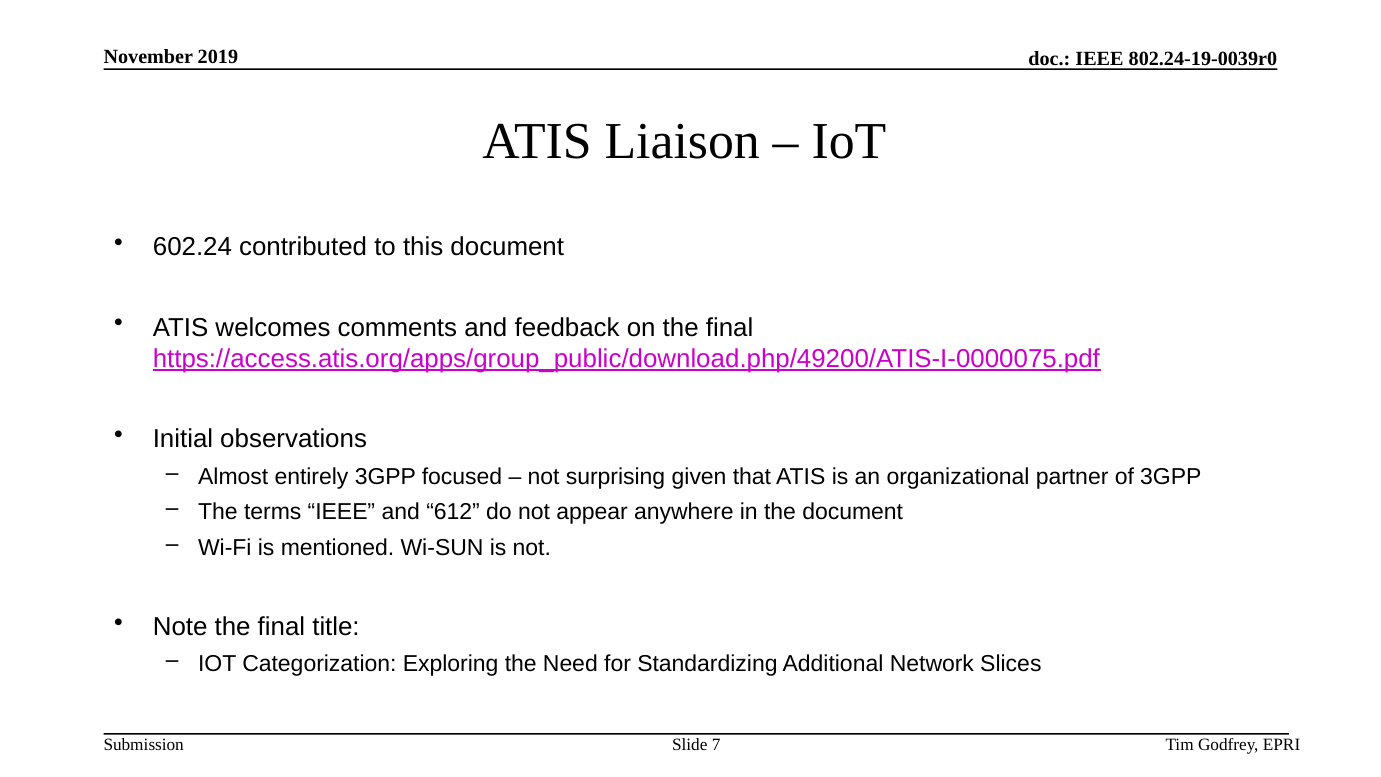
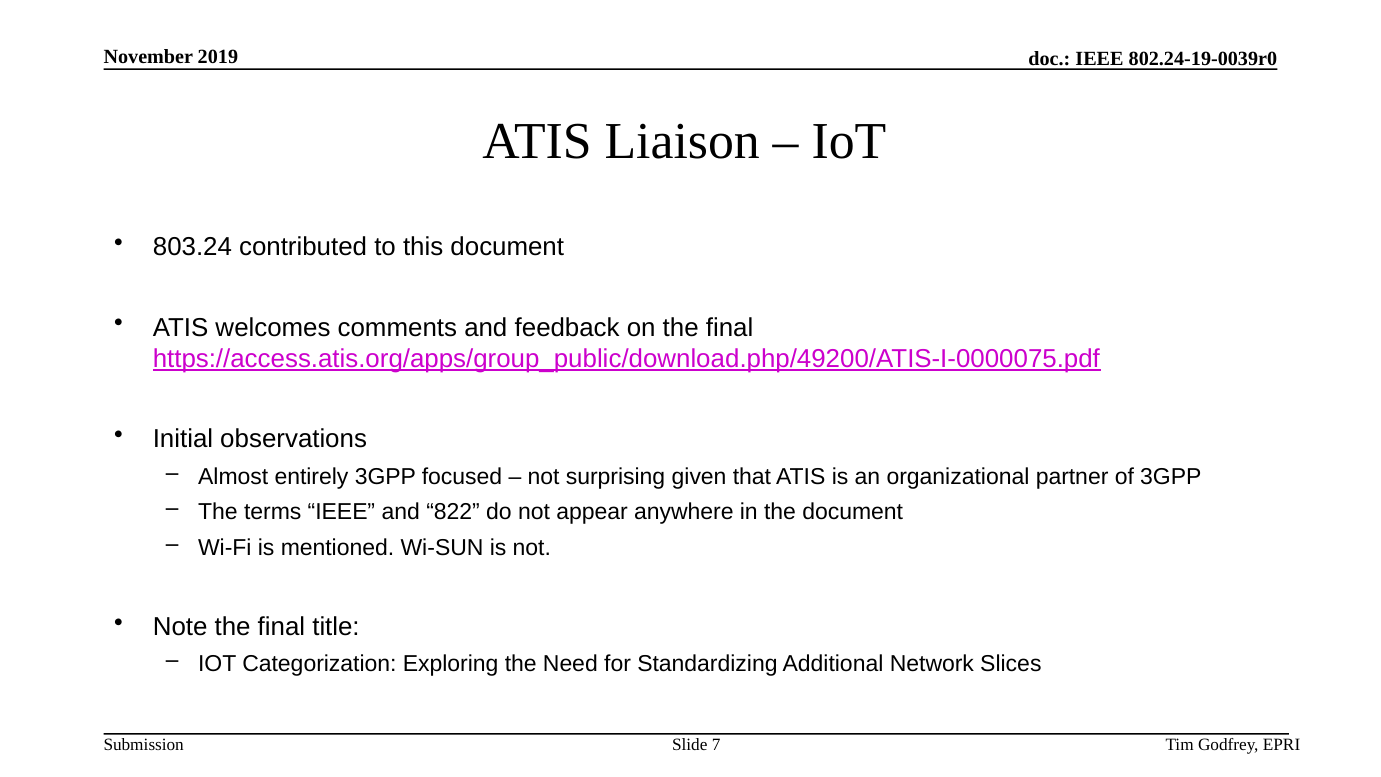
602.24: 602.24 -> 803.24 (192, 247)
612: 612 -> 822 (453, 512)
